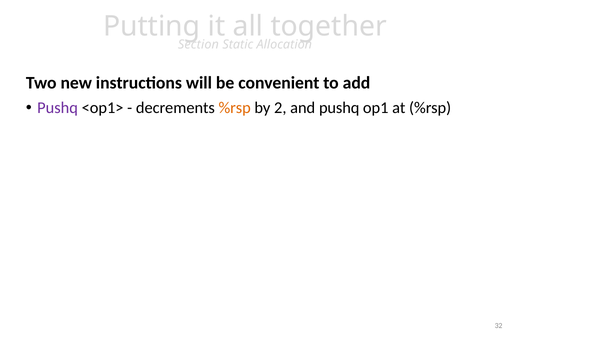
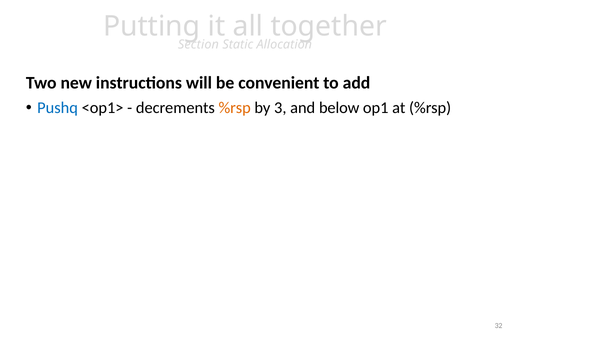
Pushq colour: purple -> blue (58, 108)
2: 2 -> 3 (280, 108)
and pushq: pushq -> below (339, 108)
